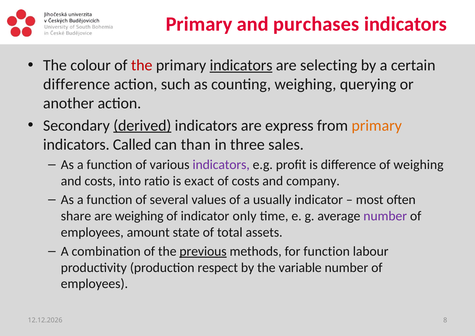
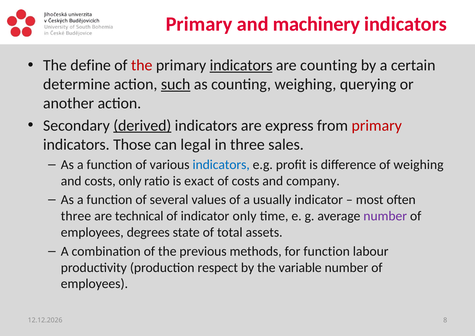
purchases: purchases -> machinery (316, 24)
colour: colour -> define (91, 65)
are selecting: selecting -> counting (329, 65)
difference: difference -> determine (77, 84)
such underline: none -> present (176, 84)
primary colour: orange -> red (377, 125)
Called: Called -> Those (132, 144)
than: than -> legal (196, 144)
indicators colour: purple -> blue (221, 165)
costs into: into -> only (130, 181)
share: share -> three (76, 216)
are weighing: weighing -> technical (139, 216)
amount: amount -> degrees (148, 232)
previous underline: present -> none (203, 251)
